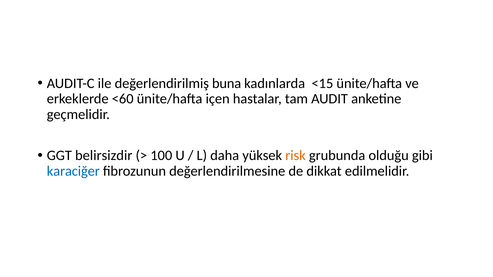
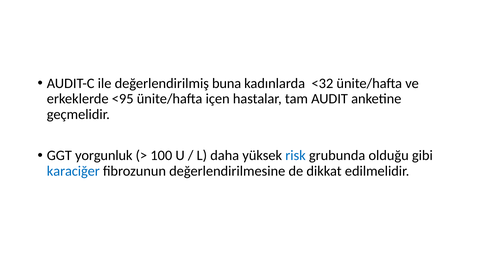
<15: <15 -> <32 (322, 83)
<60: <60 -> <95 (123, 99)
belirsizdir: belirsizdir -> yorgunluk (104, 156)
risk colour: orange -> blue (296, 156)
